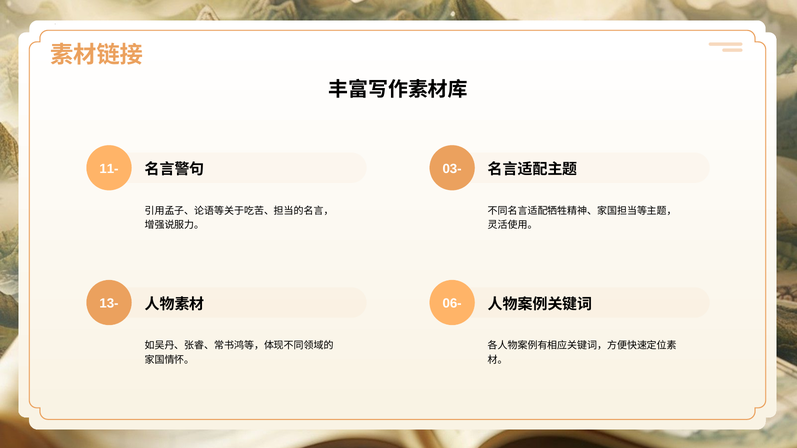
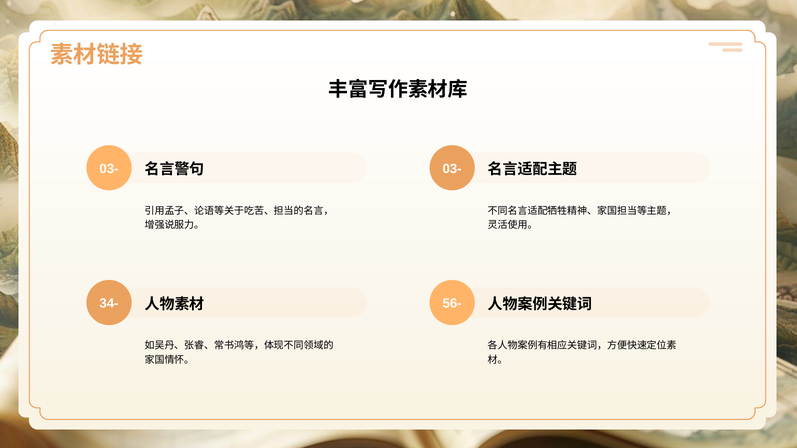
11-: 11- -> 03- (109, 169)
13-: 13- -> 34- (109, 304)
06-: 06- -> 56- (452, 304)
